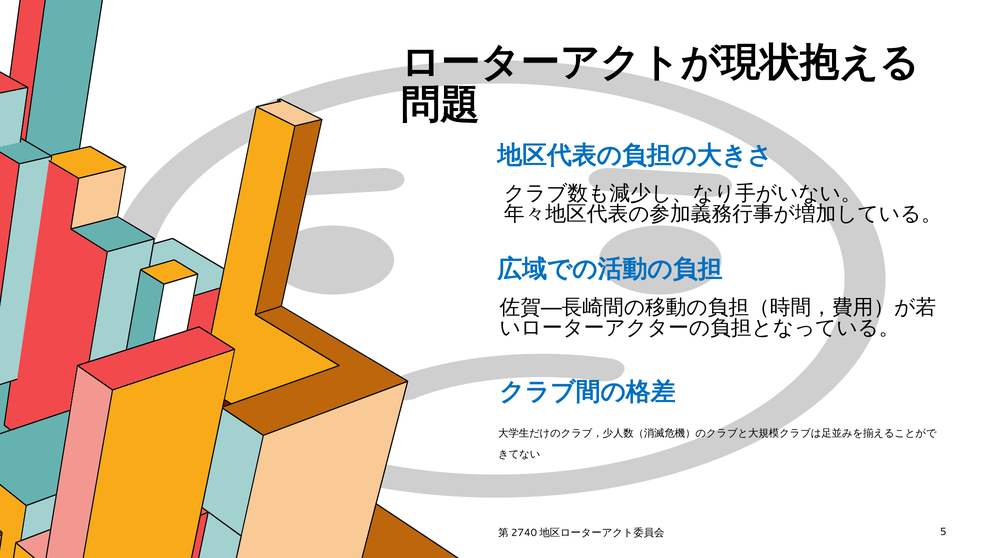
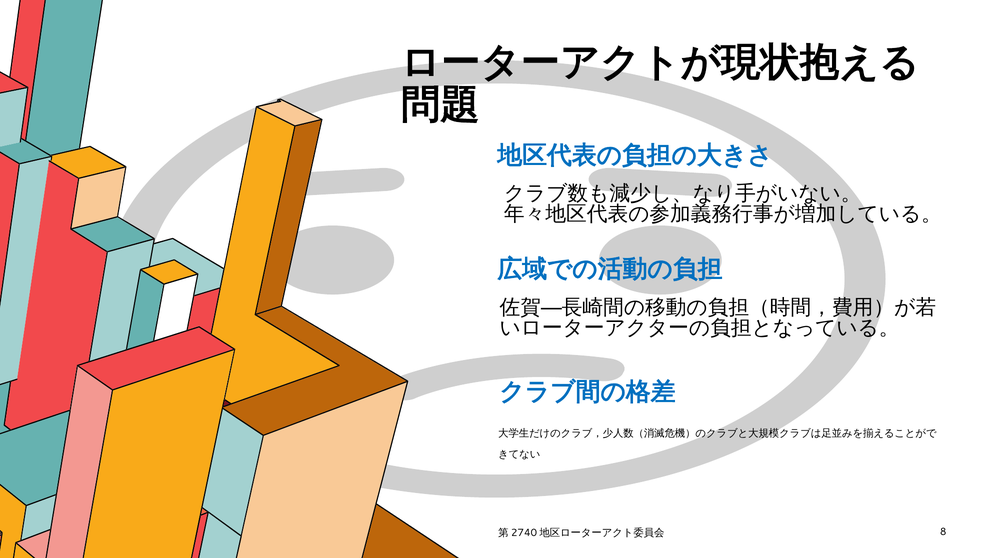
5: 5 -> 8 (943, 532)
